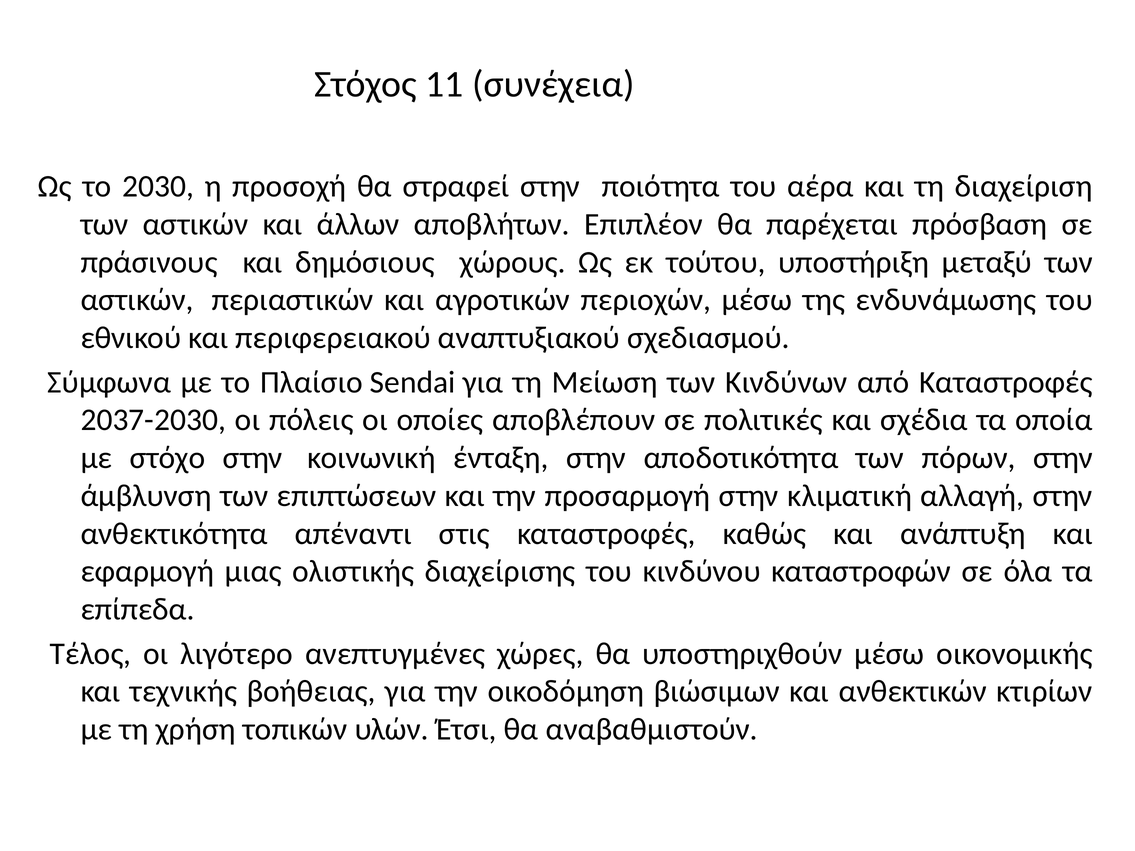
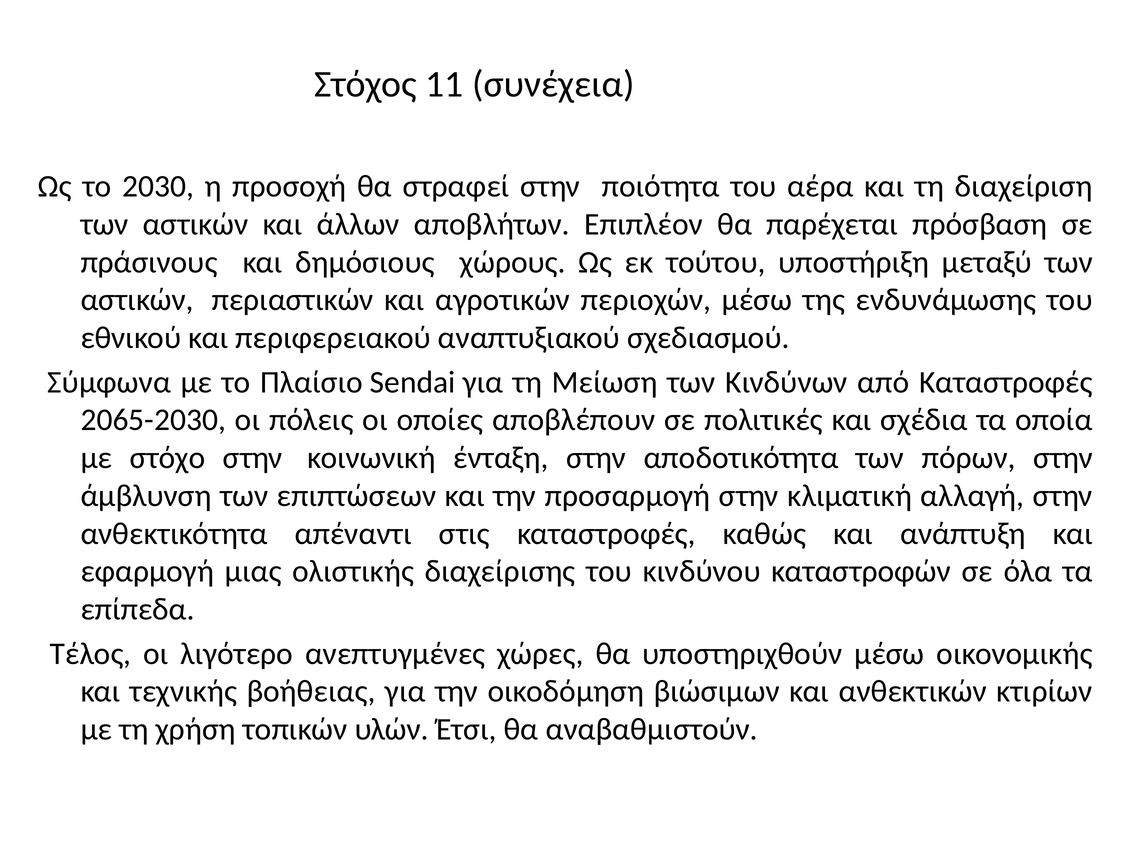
2037-2030: 2037-2030 -> 2065-2030 (153, 420)
